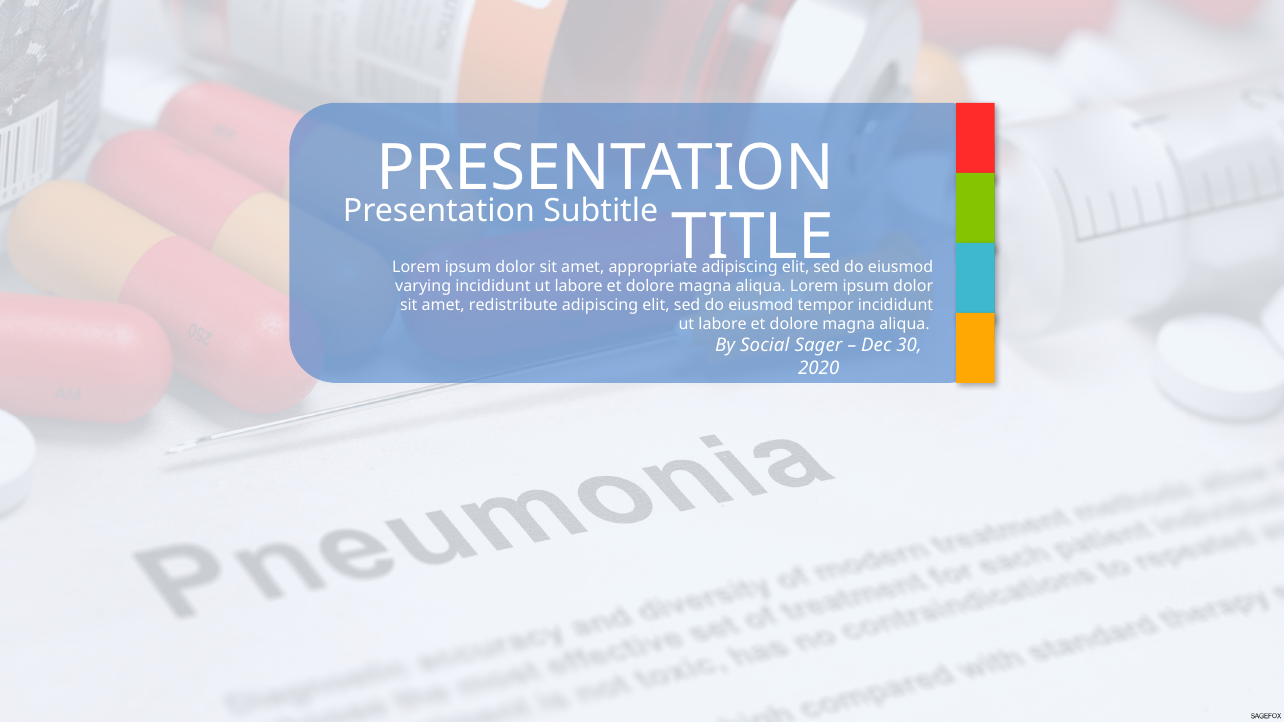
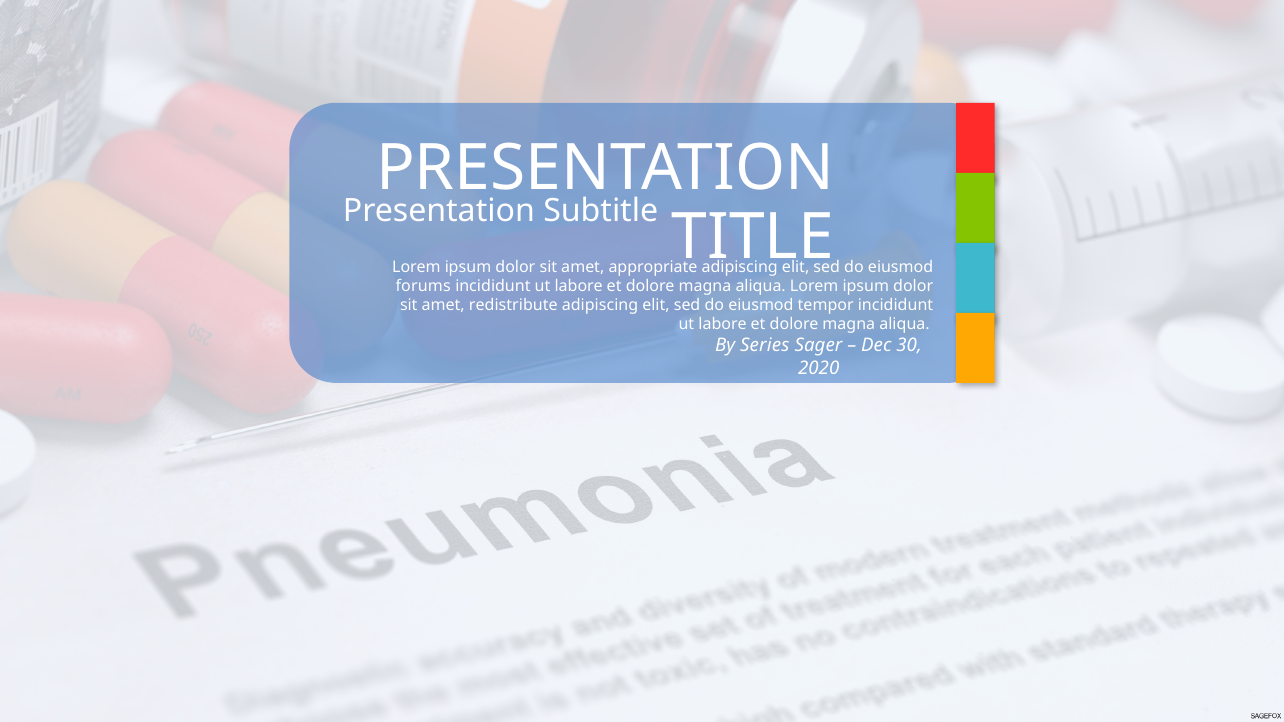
varying: varying -> forums (423, 286)
Social: Social -> Series (765, 346)
